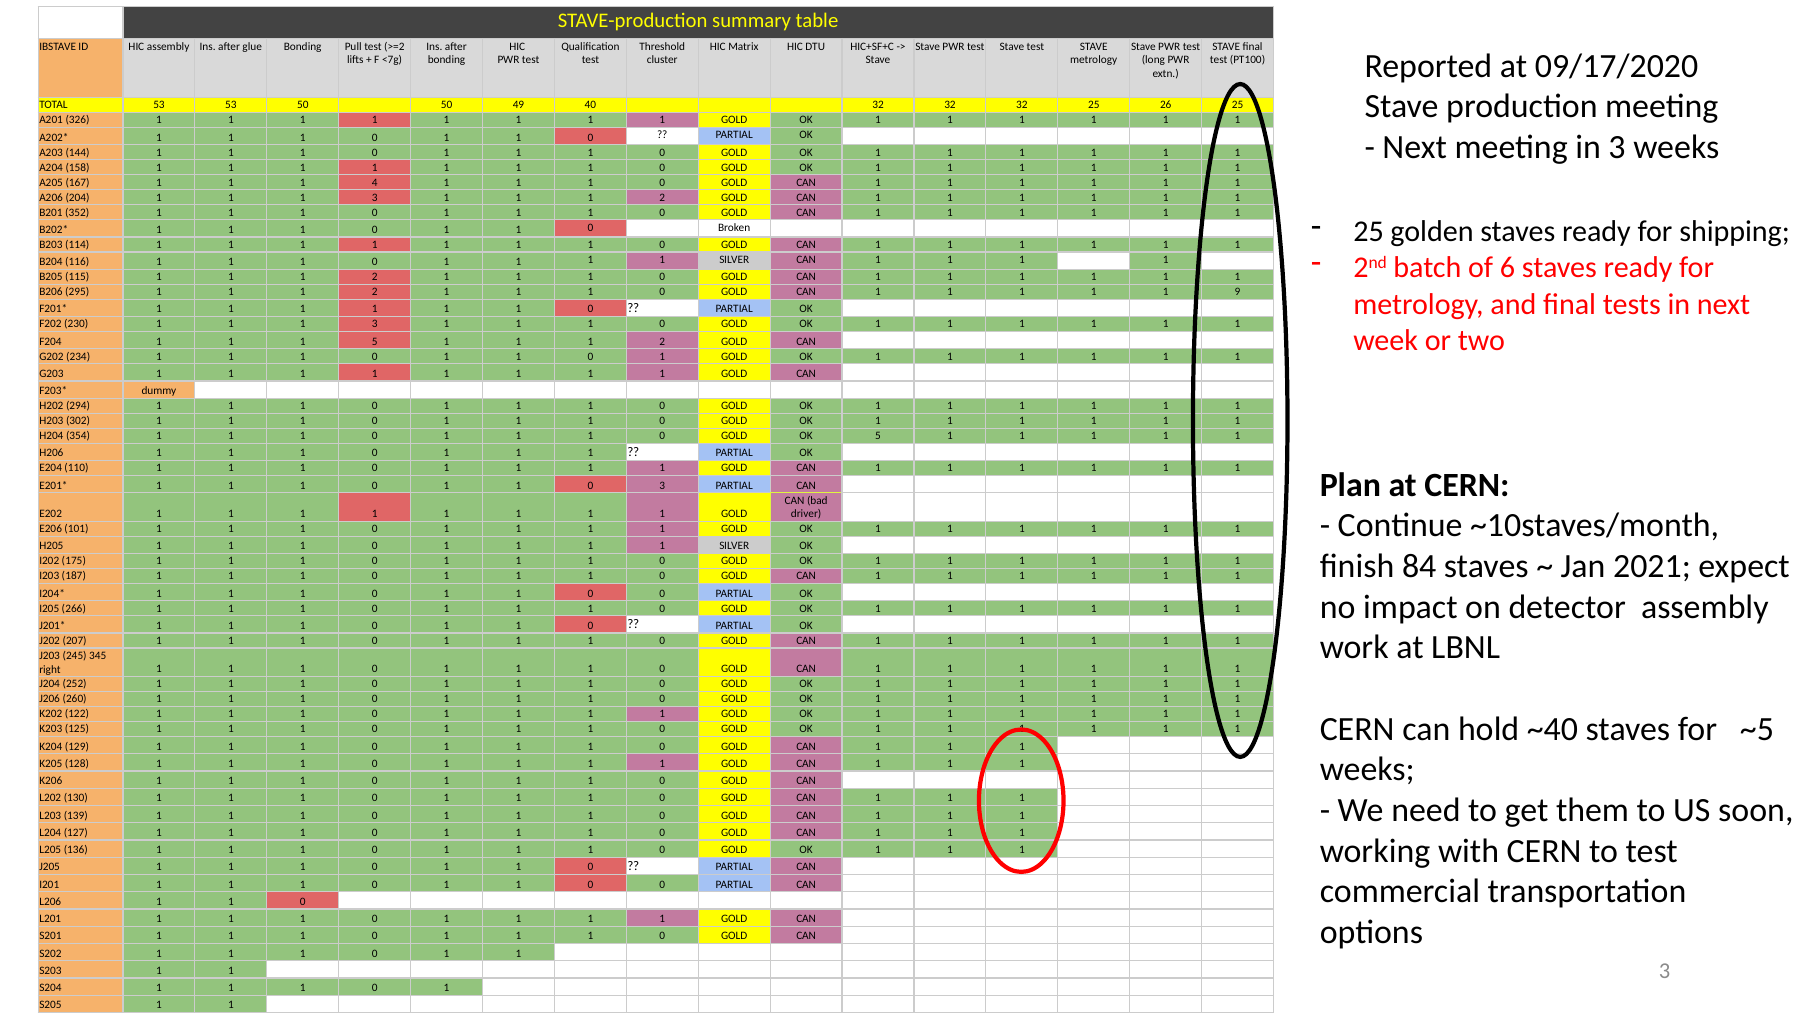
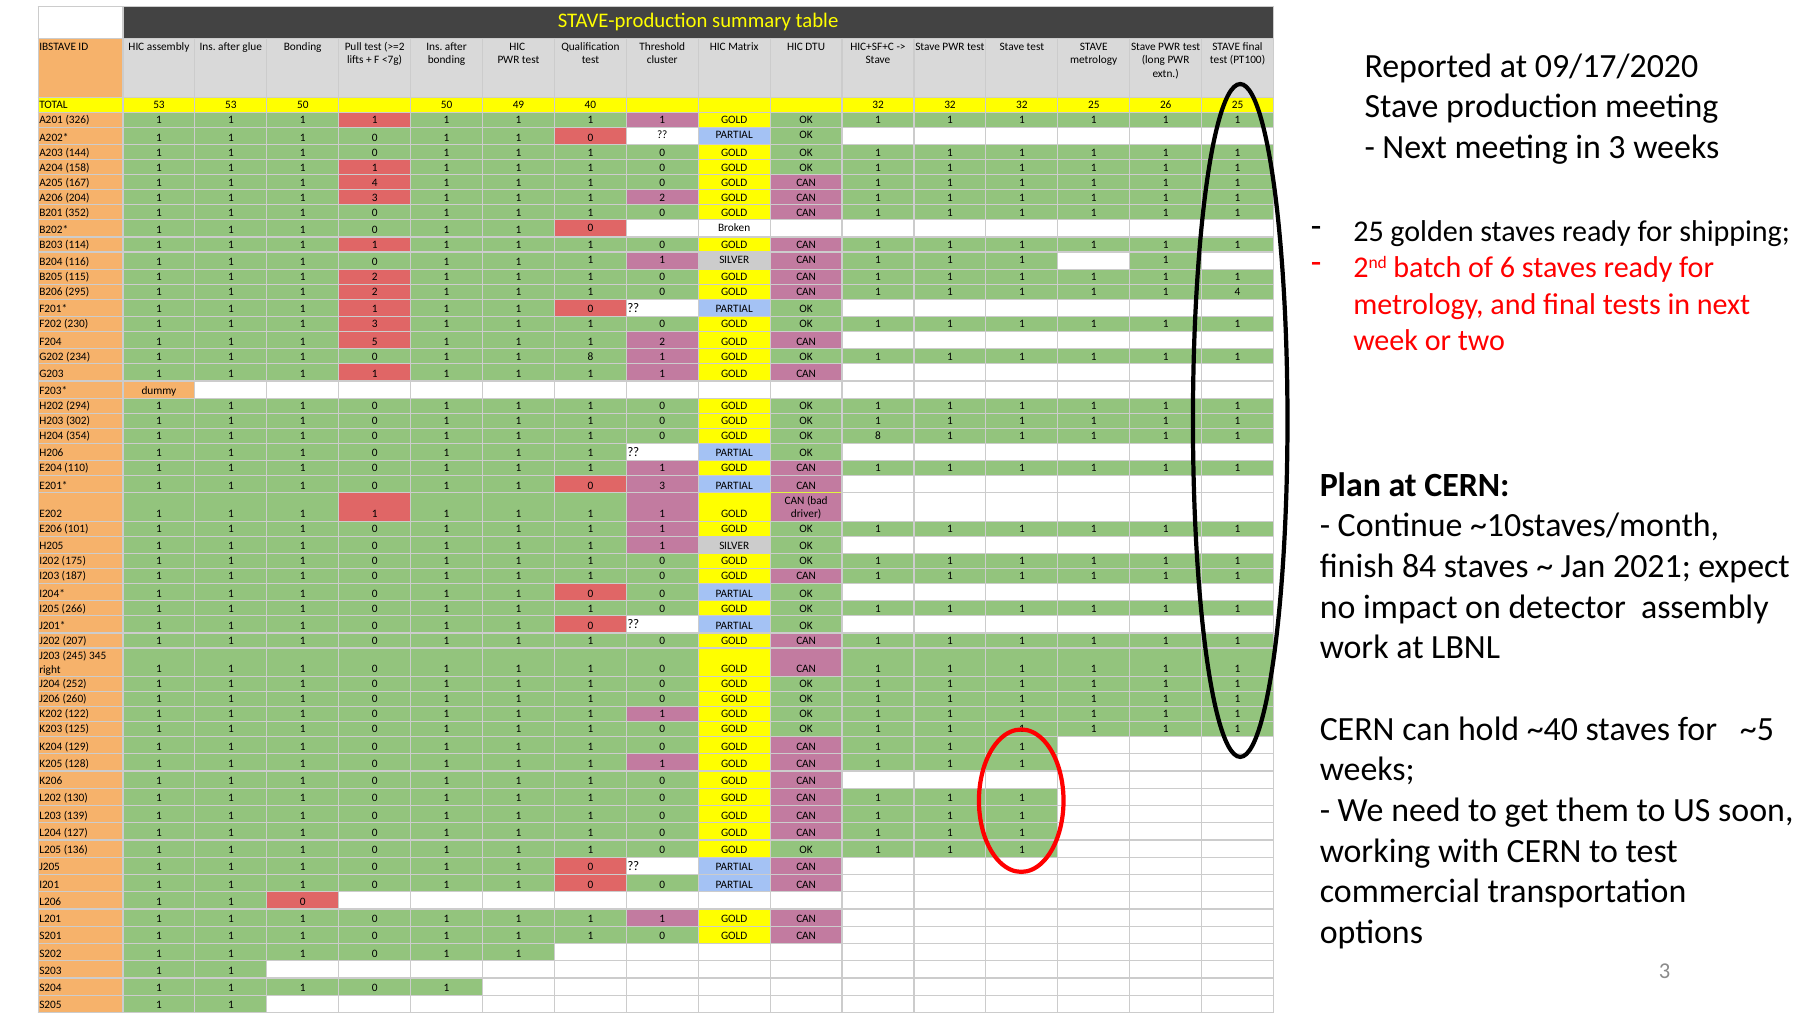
9: 9 -> 4 (1238, 292)
0: 0 -> 8 (590, 356)
OK 5: 5 -> 8 (878, 436)
